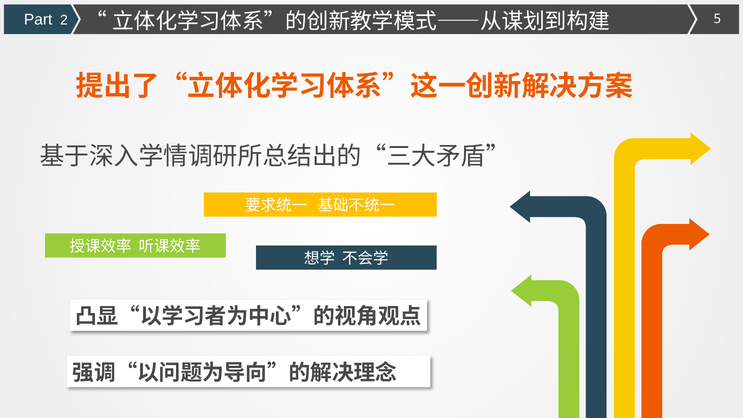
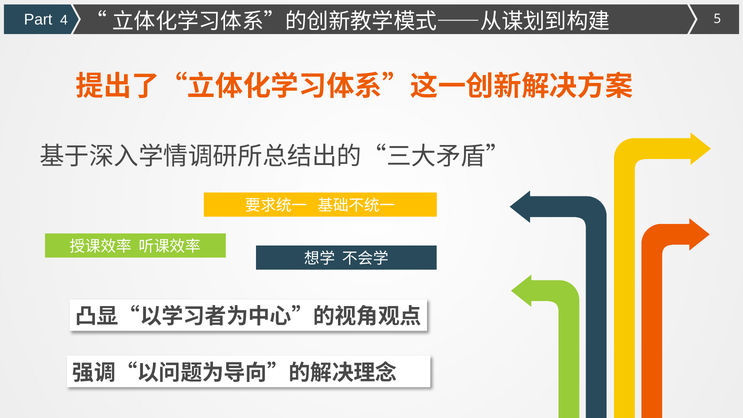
2: 2 -> 4 (64, 20)
